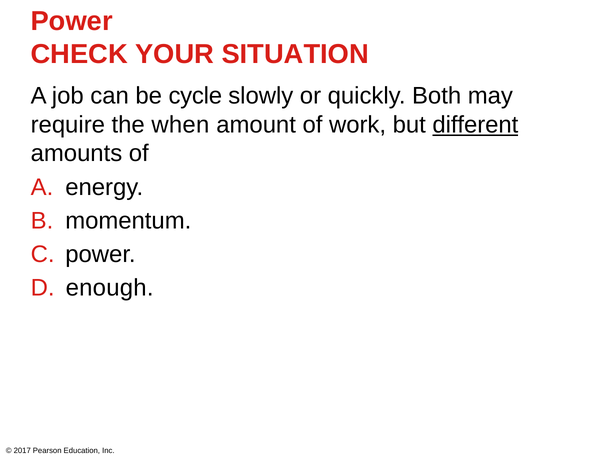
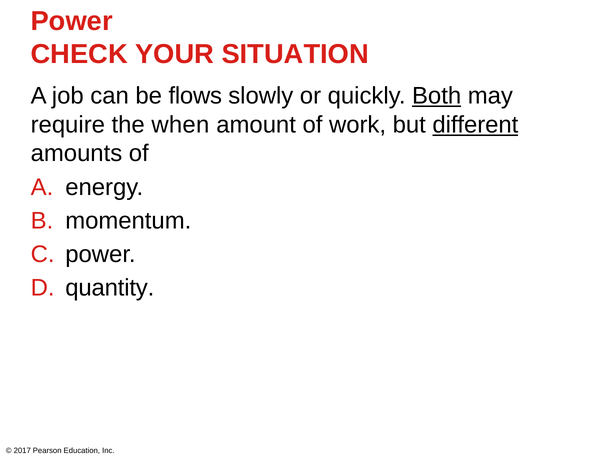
cycle: cycle -> flows (195, 96)
Both underline: none -> present (437, 96)
enough: enough -> quantity (110, 287)
